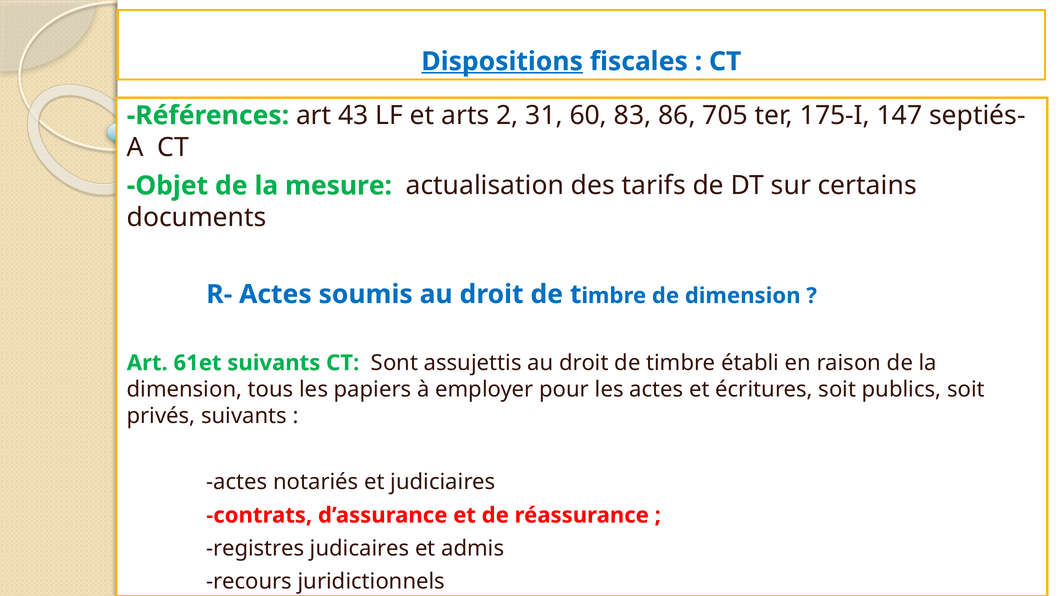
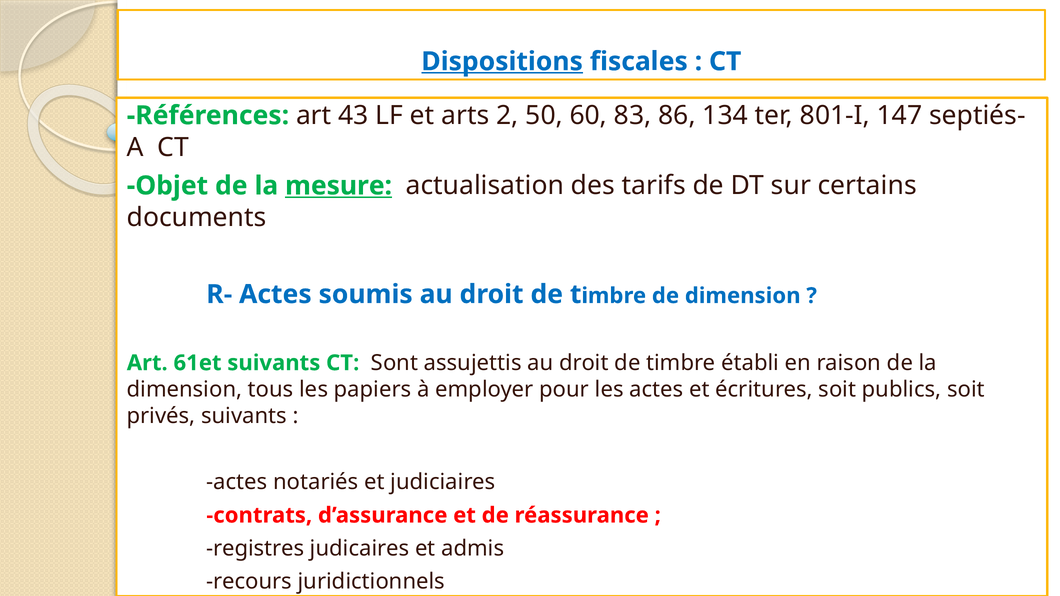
31: 31 -> 50 (544, 116)
705: 705 -> 134 (725, 116)
175-I: 175-I -> 801-I (835, 116)
mesure underline: none -> present (339, 186)
